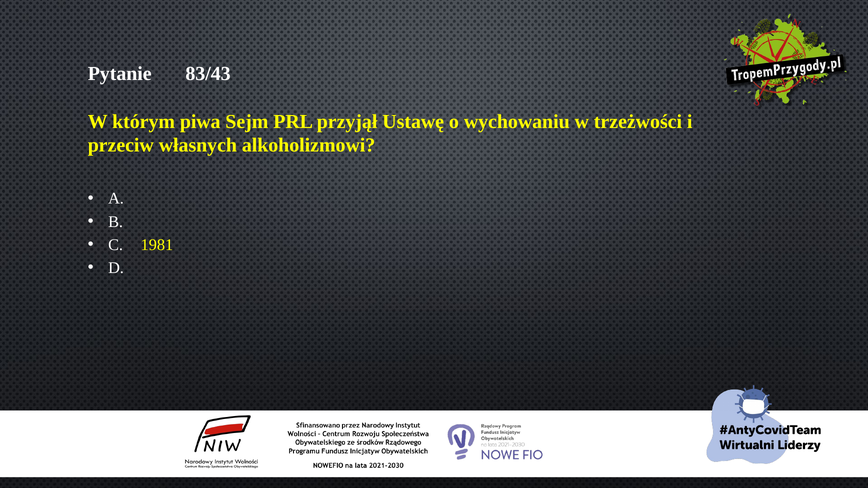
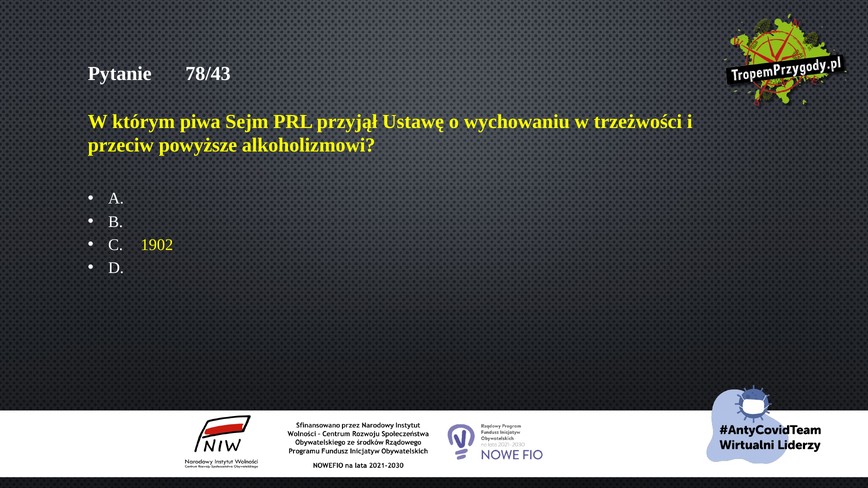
83/43: 83/43 -> 78/43 (208, 74)
własnych: własnych -> powyższe (198, 145)
1981: 1981 -> 1902 (157, 245)
